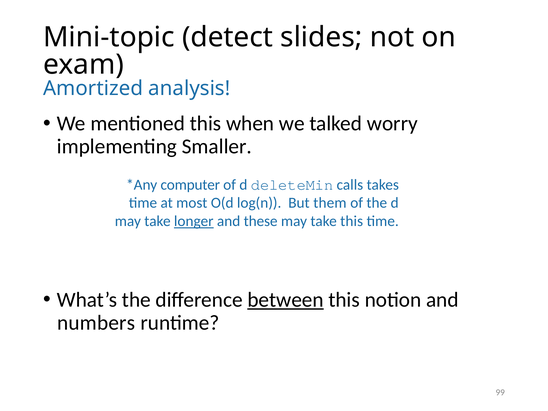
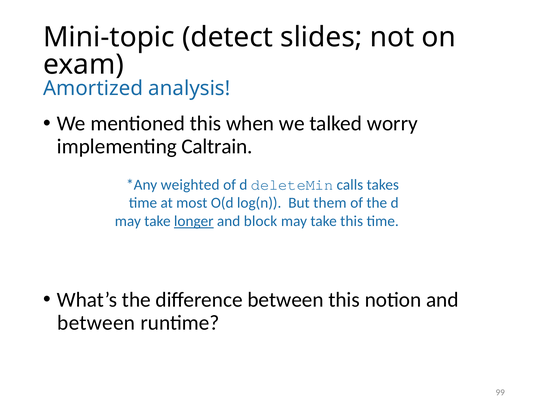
Smaller: Smaller -> Caltrain (217, 147)
computer: computer -> weighted (190, 185)
these: these -> block (261, 221)
between underline: present -> none (286, 300)
numbers: numbers -> between (96, 323)
